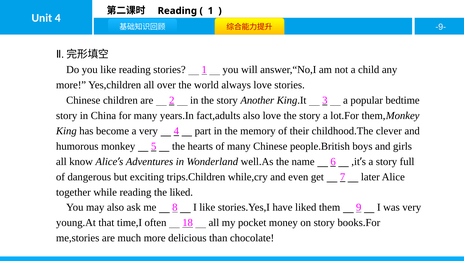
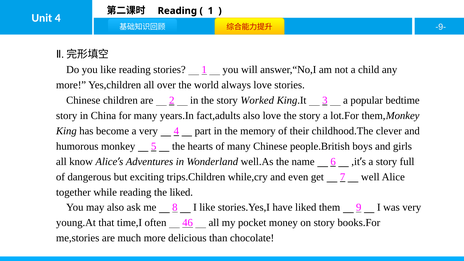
Another: Another -> Worked (257, 100)
later: later -> well (370, 177)
18: 18 -> 46 (188, 223)
